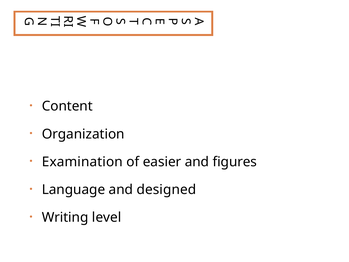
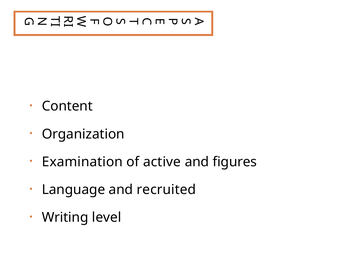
easier: easier -> active (162, 162)
designed: designed -> recruited (166, 189)
